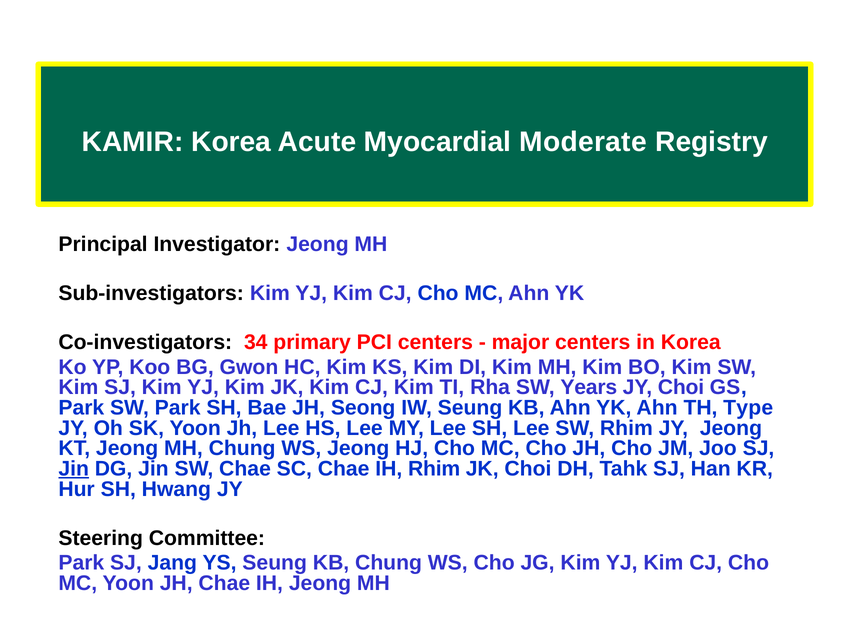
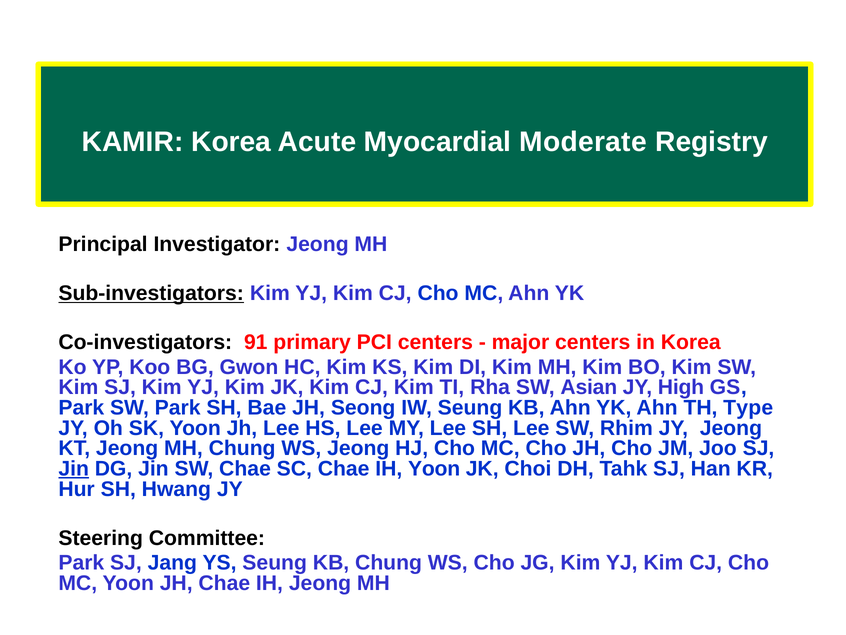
Sub-investigators underline: none -> present (151, 293)
34: 34 -> 91 (256, 342)
Years: Years -> Asian (589, 387)
JY Choi: Choi -> High (681, 387)
IH Rhim: Rhim -> Yoon (434, 468)
